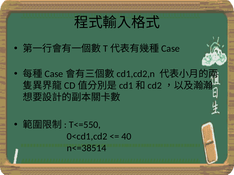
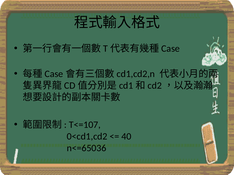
T<=550: T<=550 -> T<=107 (85, 125)
n<=38514: n<=38514 -> n<=65036 (87, 148)
